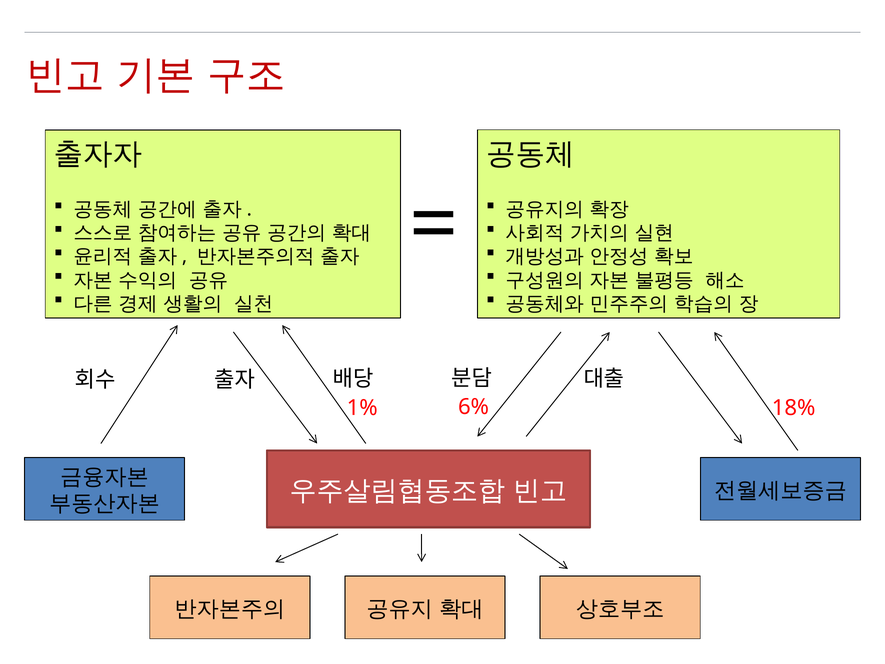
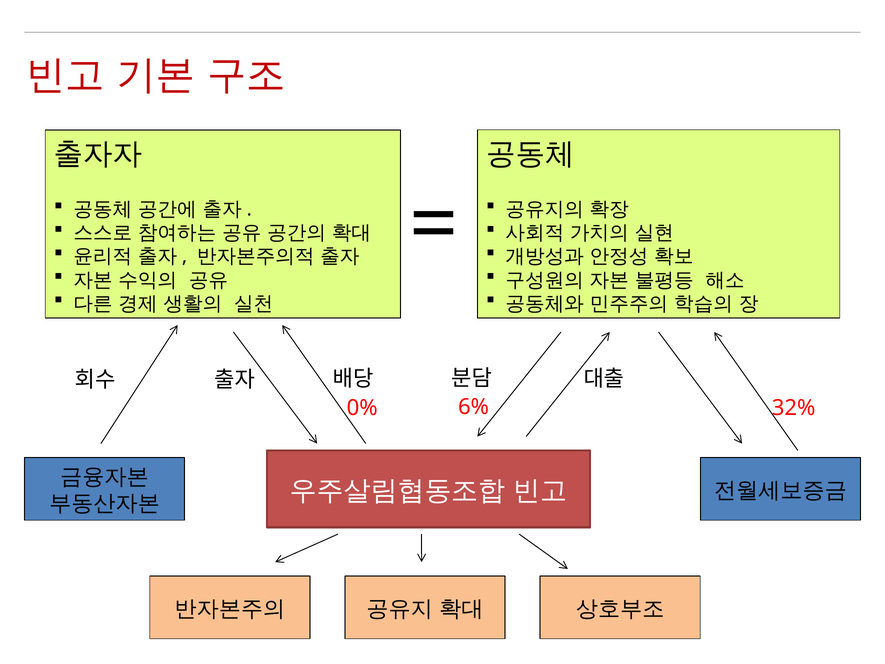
1%: 1% -> 0% (362, 408)
18%: 18% -> 32% (794, 408)
